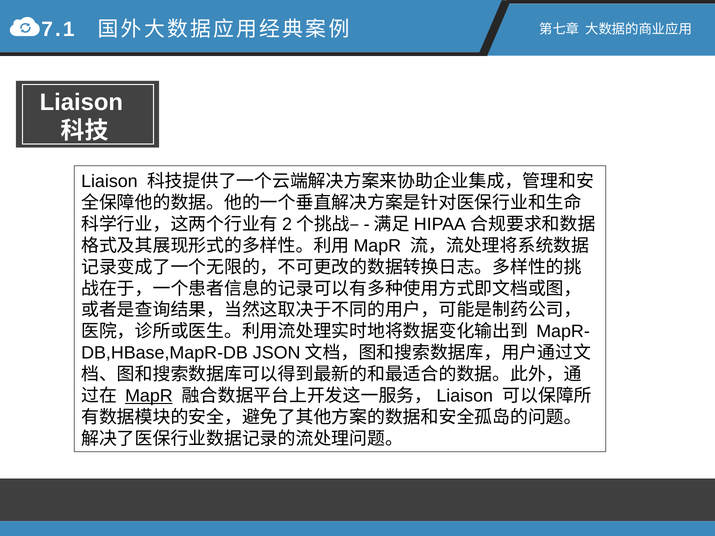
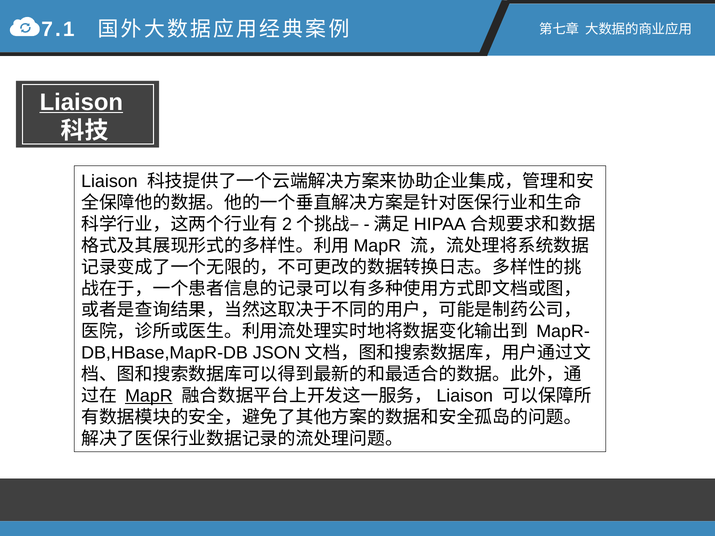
Liaison underline: none -> present (81, 102)
